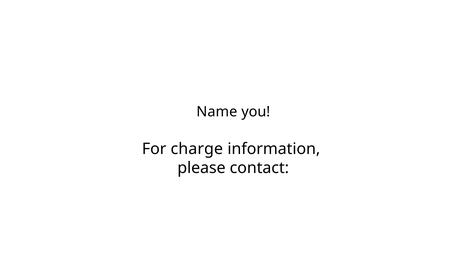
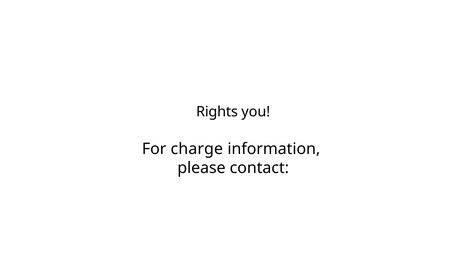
Name: Name -> Rights (217, 111)
